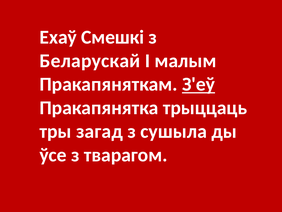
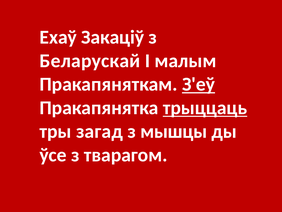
Смешкі: Смешкі -> Закаціў (113, 37)
трыццаць underline: none -> present (205, 108)
сушыла: сушыла -> мышцы (174, 131)
